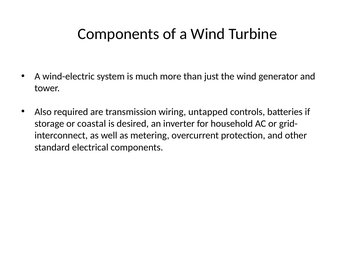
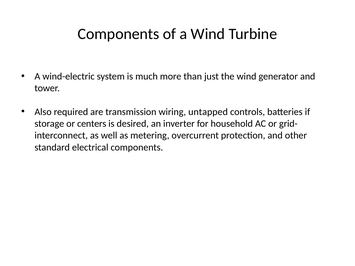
coastal: coastal -> centers (92, 124)
